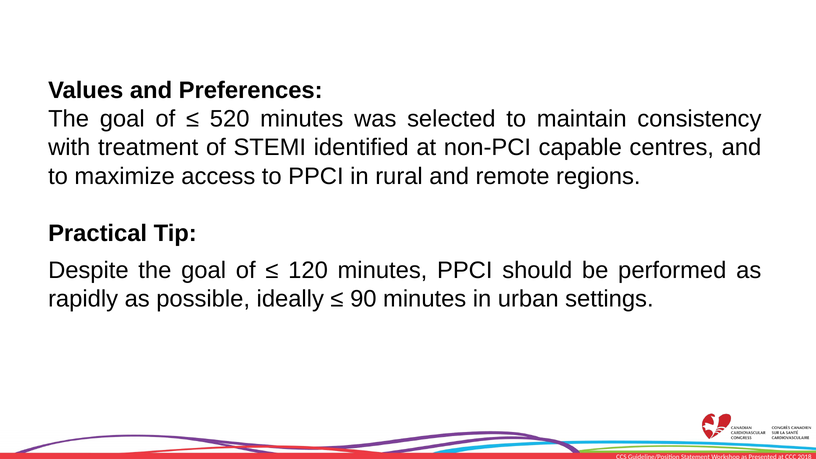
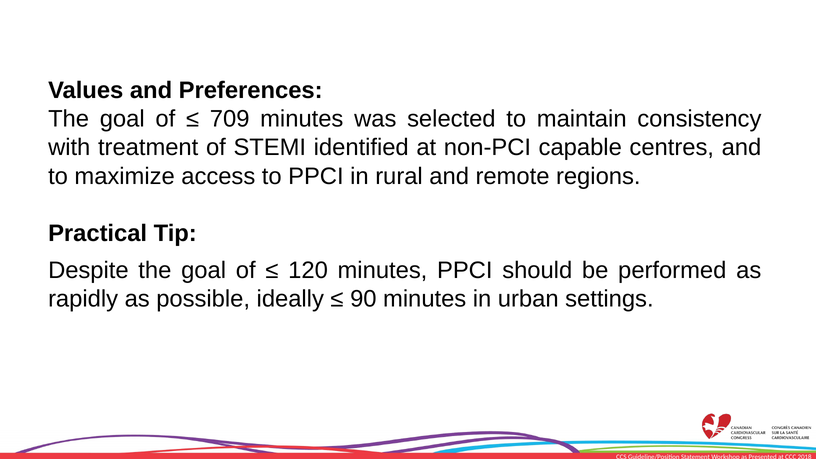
520: 520 -> 709 (230, 119)
